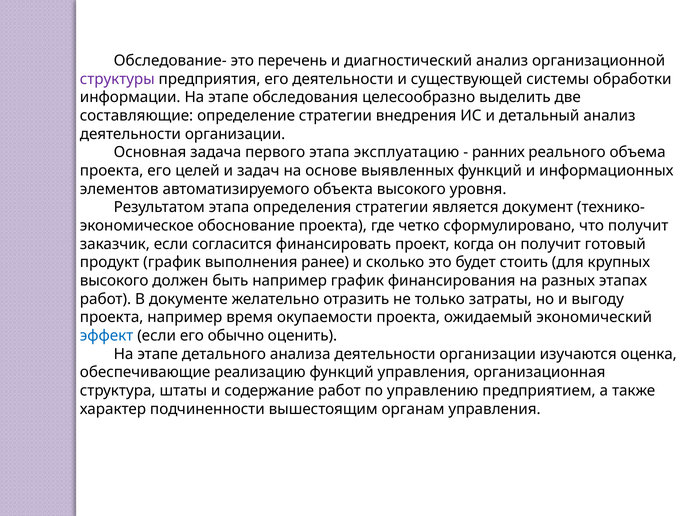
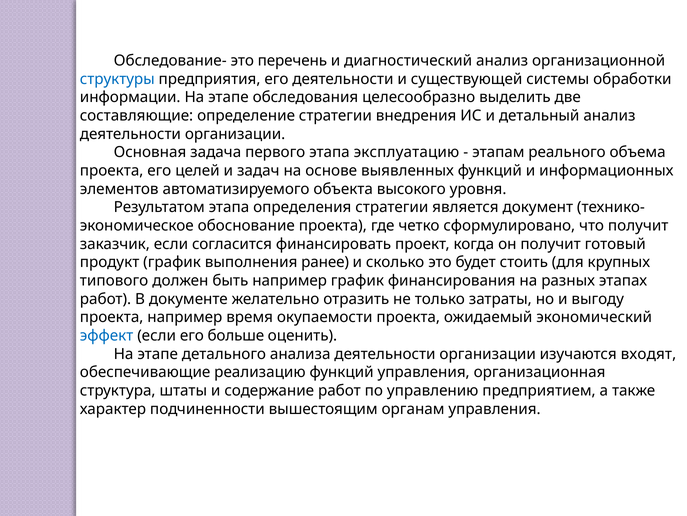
структуры colour: purple -> blue (117, 79)
ранних: ранних -> этапам (498, 152)
высокого: высокого -> типового (114, 280)
обычно: обычно -> больше (236, 335)
оценка: оценка -> входят (649, 354)
